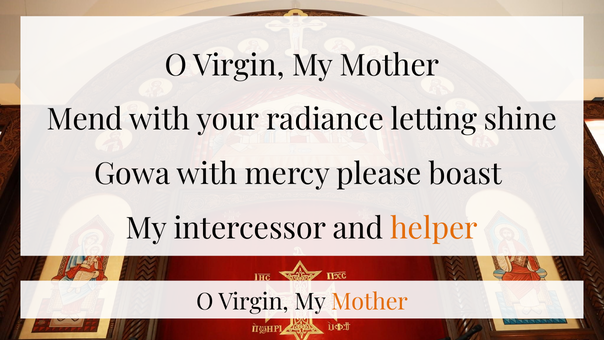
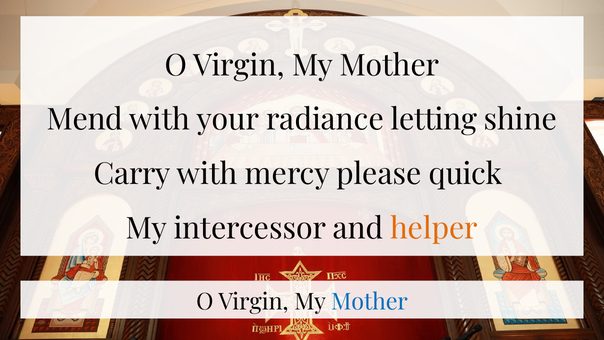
Gowa: Gowa -> Carry (132, 174)
boast: boast -> quick (466, 174)
Mother colour: orange -> blue (369, 302)
